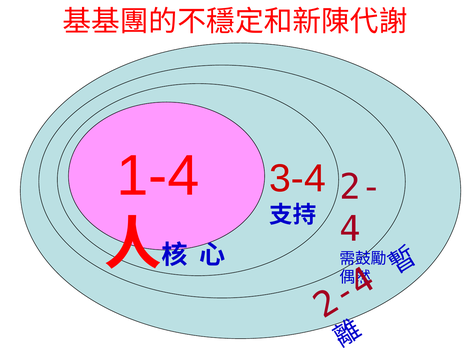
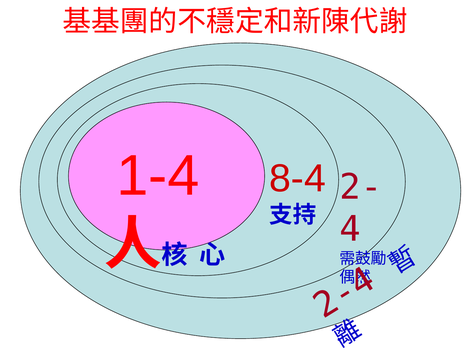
3-4: 3-4 -> 8-4 (298, 179)
